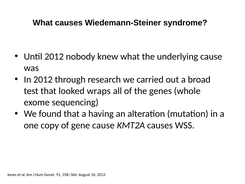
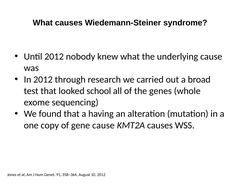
wraps: wraps -> school (99, 91)
